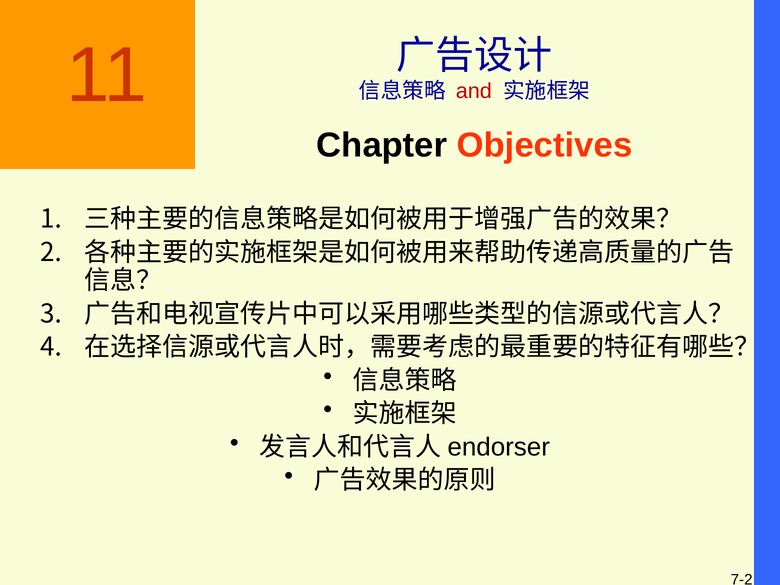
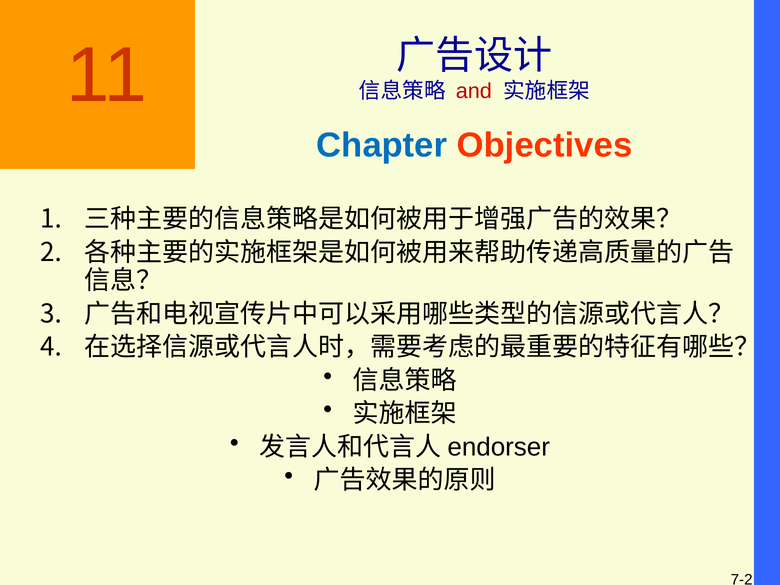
Chapter colour: black -> blue (382, 145)
